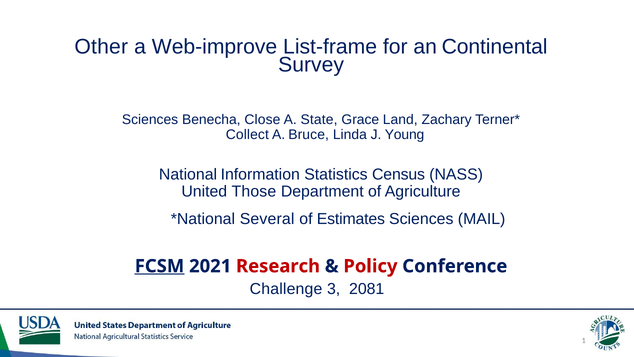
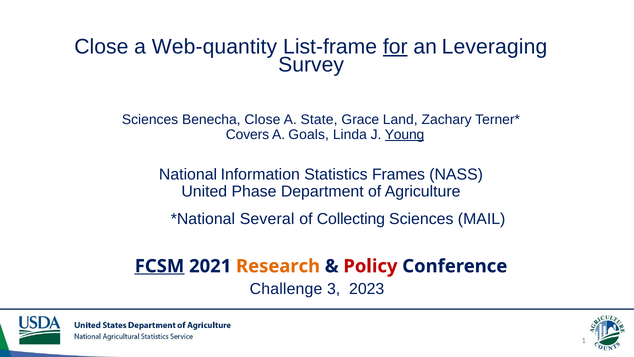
Other: Other -> Close (101, 47)
Web-improve: Web-improve -> Web-quantity (214, 47)
for underline: none -> present (395, 47)
Continental: Continental -> Leveraging (494, 47)
Collect: Collect -> Covers (247, 134)
Bruce: Bruce -> Goals (309, 134)
Young underline: none -> present (405, 134)
Census: Census -> Frames (399, 174)
Those: Those -> Phase (254, 191)
Estimates: Estimates -> Collecting (351, 219)
Research colour: red -> orange (278, 266)
2081: 2081 -> 2023 (367, 289)
